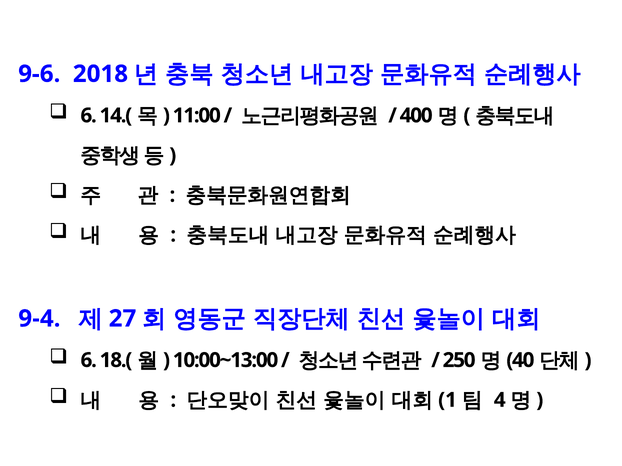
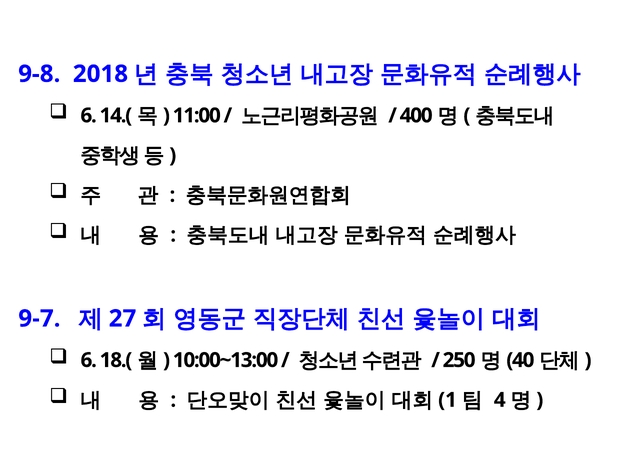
9-6: 9-6 -> 9-8 (39, 74)
9-4: 9-4 -> 9-7 (39, 319)
